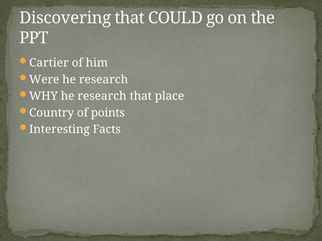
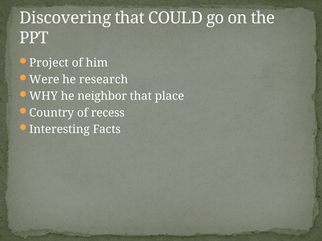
Cartier: Cartier -> Project (49, 63)
WHY he research: research -> neighbor (102, 96)
points: points -> recess (108, 113)
